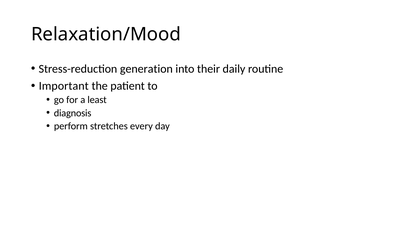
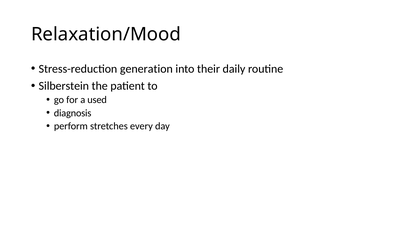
Important: Important -> Silberstein (64, 86)
least: least -> used (97, 100)
